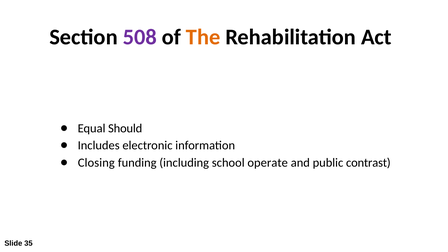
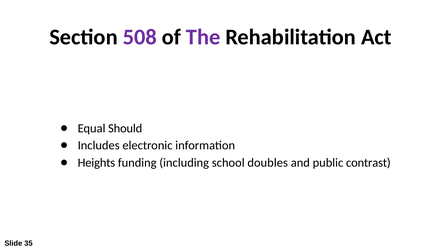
The colour: orange -> purple (203, 37)
Closing: Closing -> Heights (96, 163)
operate: operate -> doubles (268, 163)
